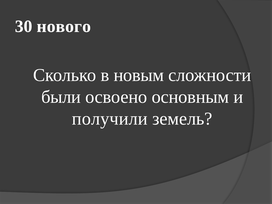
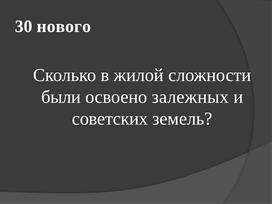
новым: новым -> жилой (139, 75)
основным: основным -> залежных (190, 97)
получили: получили -> советских (110, 119)
